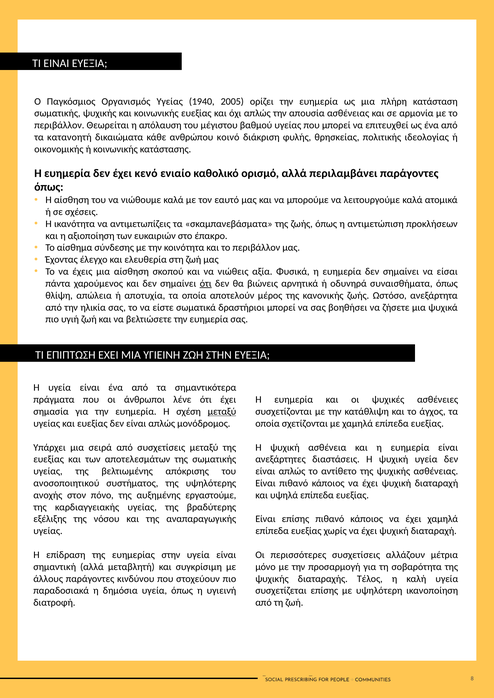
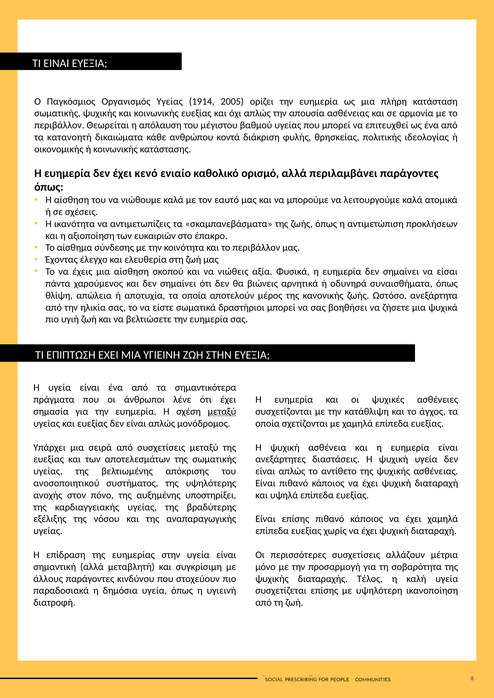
1940: 1940 -> 1914 (202, 102)
κοινό: κοινό -> κοντά (228, 137)
ότι underline: present -> none (206, 284)
εργαστούμε: εργαστούμε -> υποστηρίξει (211, 496)
